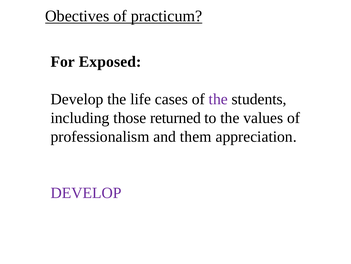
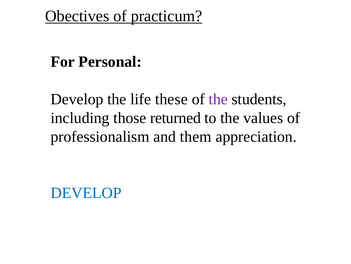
Exposed: Exposed -> Personal (110, 61)
cases: cases -> these (171, 99)
DEVELOP colour: purple -> blue (86, 193)
